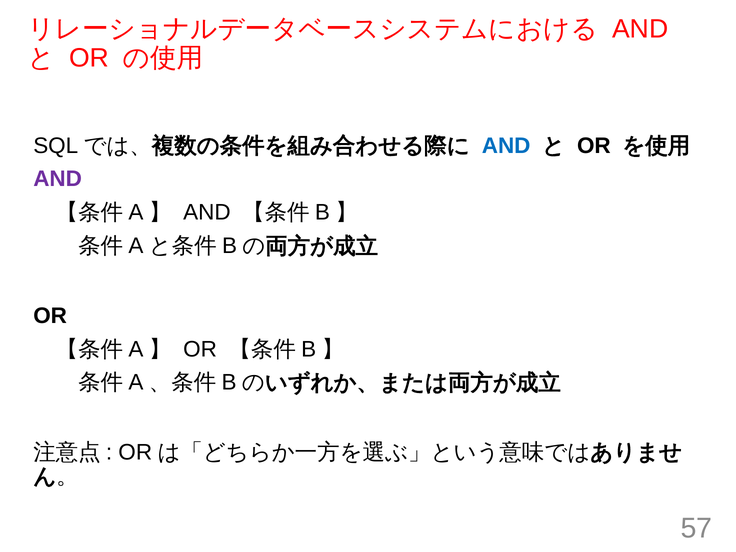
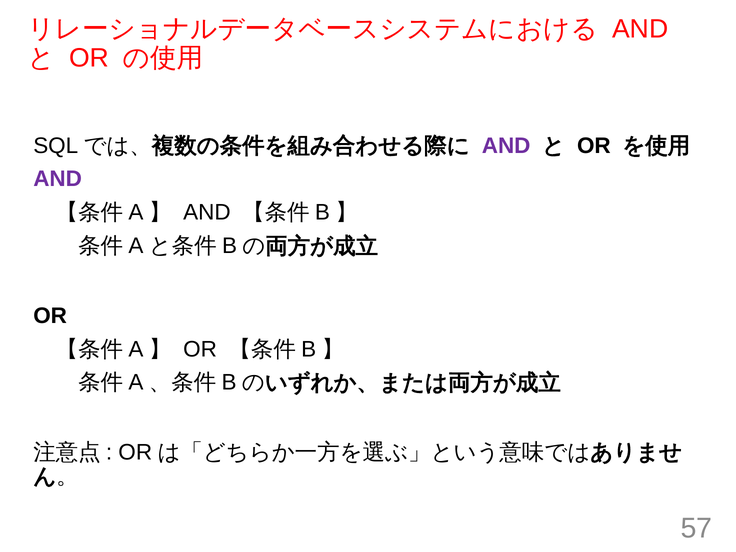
AND colour: blue -> purple (506, 146)
